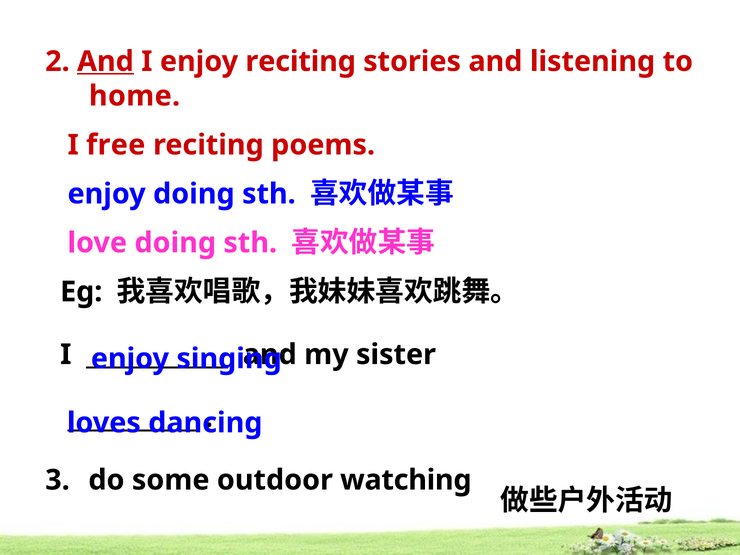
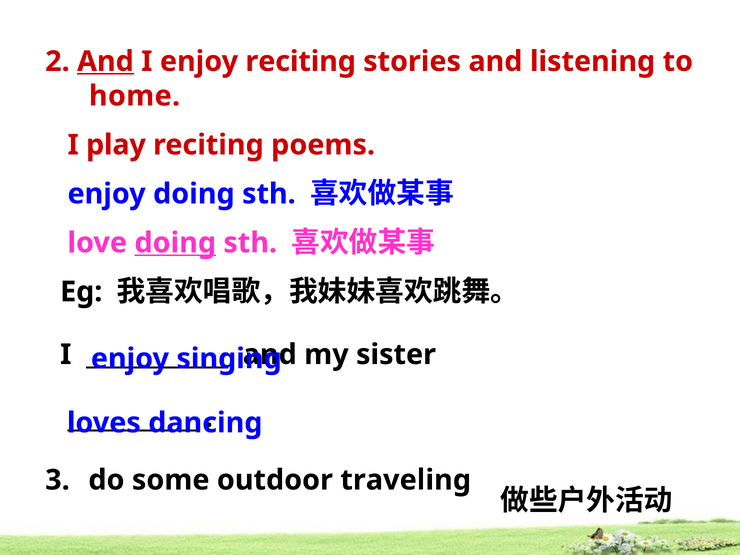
free: free -> play (116, 145)
doing underline: none -> present (175, 243)
watching: watching -> traveling (406, 480)
